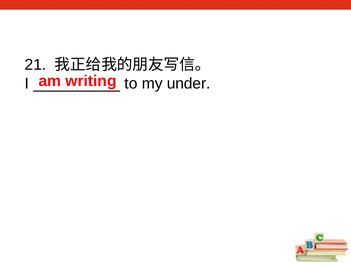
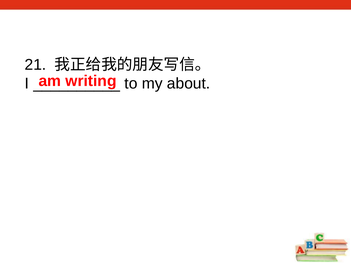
under: under -> about (189, 84)
